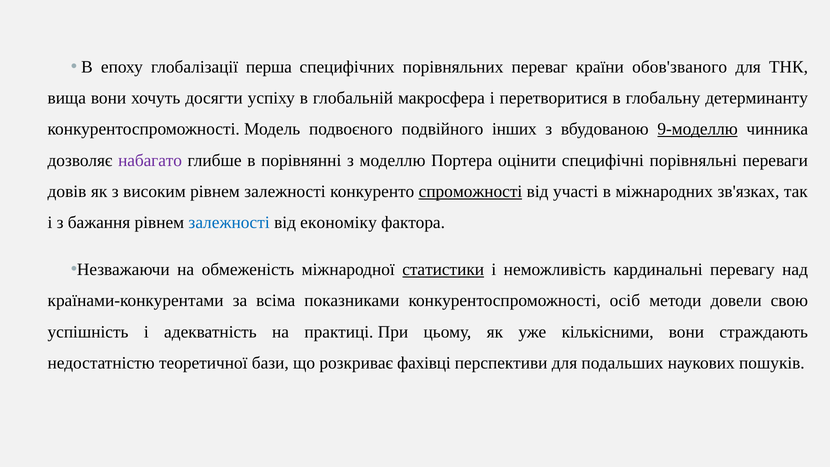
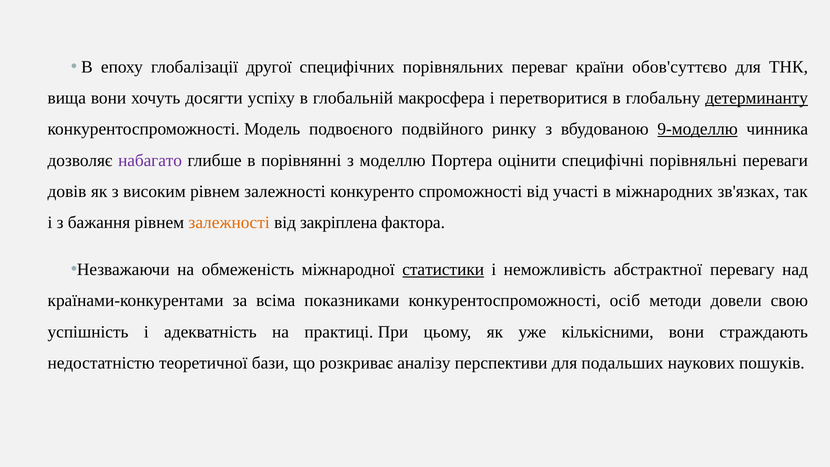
перша: перша -> другої (269, 67)
обов'званого: обов'званого -> обов'суттєво (680, 67)
детерминанту underline: none -> present (757, 98)
інших: інших -> ринку (514, 129)
спроможності underline: present -> none (470, 192)
залежності colour: blue -> orange (229, 223)
економіку: економіку -> закріплена (339, 223)
кардинальні: кардинальні -> абстрактної (658, 269)
фахівці: фахівці -> аналізу (424, 363)
